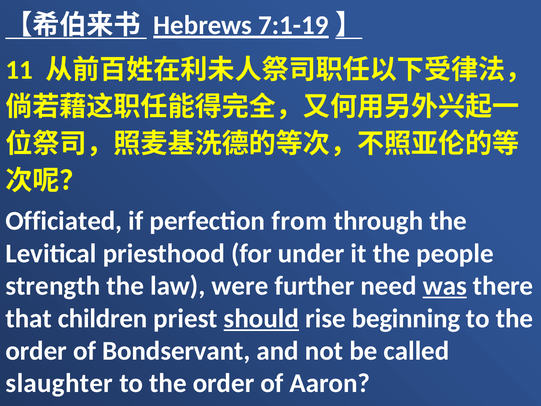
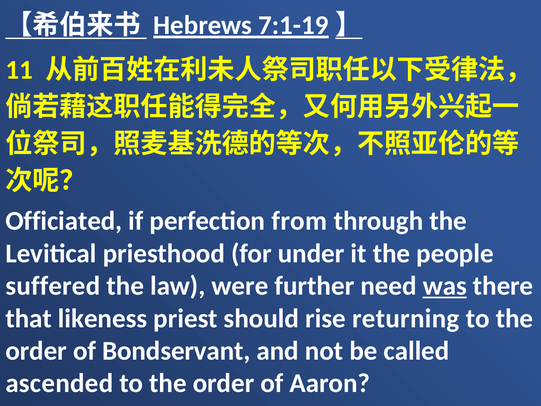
strength: strength -> suffered (53, 286)
children: children -> likeness (103, 318)
should underline: present -> none (261, 318)
beginning: beginning -> returning (406, 318)
slaughter: slaughter -> ascended (59, 383)
